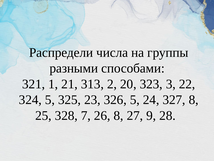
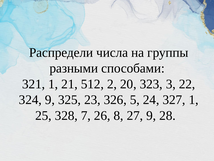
313: 313 -> 512 (92, 84)
324 5: 5 -> 9 (50, 99)
327 8: 8 -> 1 (194, 99)
